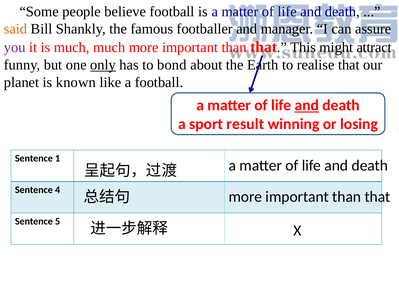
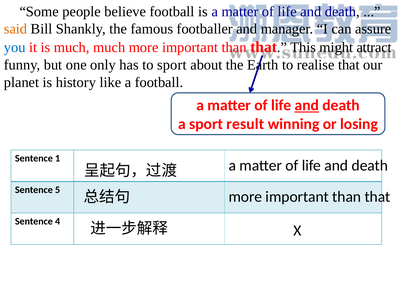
you colour: purple -> blue (15, 47)
only underline: present -> none (103, 65)
to bond: bond -> sport (172, 65)
known: known -> history (76, 82)
4: 4 -> 5 (58, 189)
5: 5 -> 4 (58, 221)
